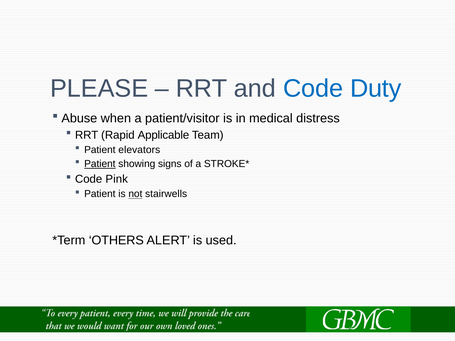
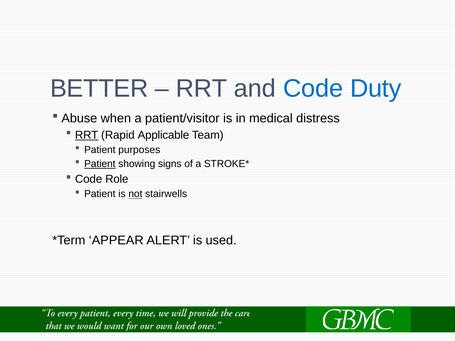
PLEASE: PLEASE -> BETTER (99, 89)
RRT underline: none -> present (87, 135)
elevators: elevators -> purposes (139, 150)
Pink: Pink -> Role (117, 179)
OTHERS: OTHERS -> APPEAR (116, 241)
